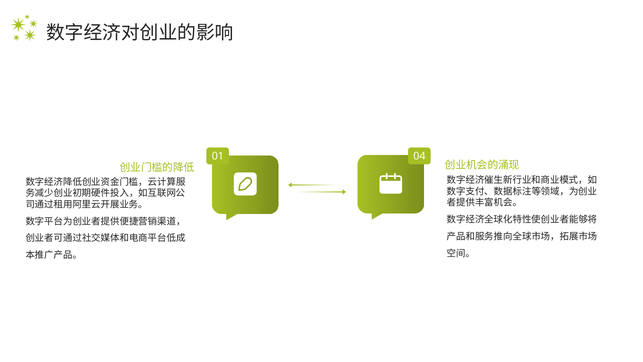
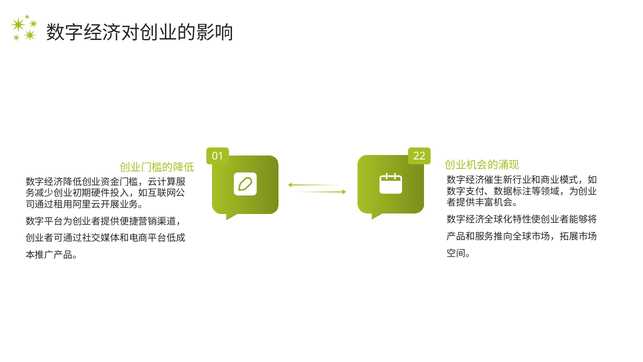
04: 04 -> 22 (419, 156)
